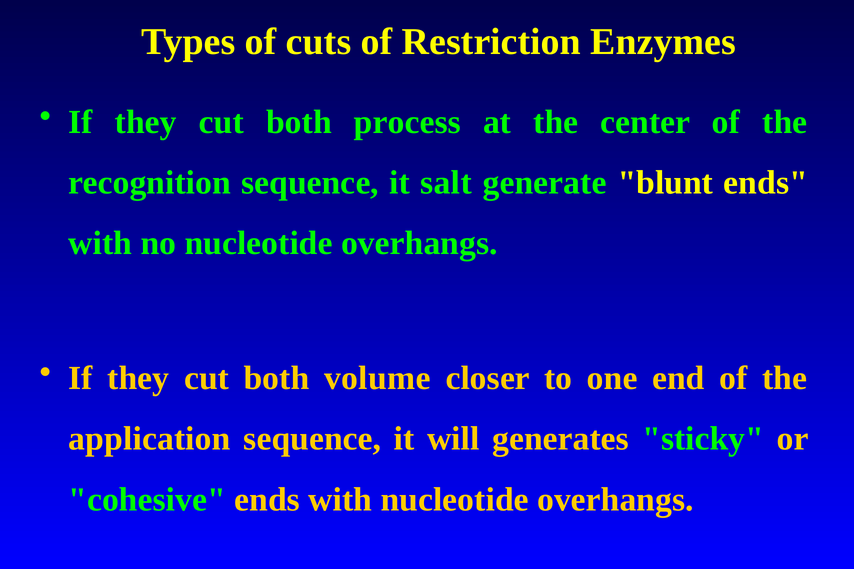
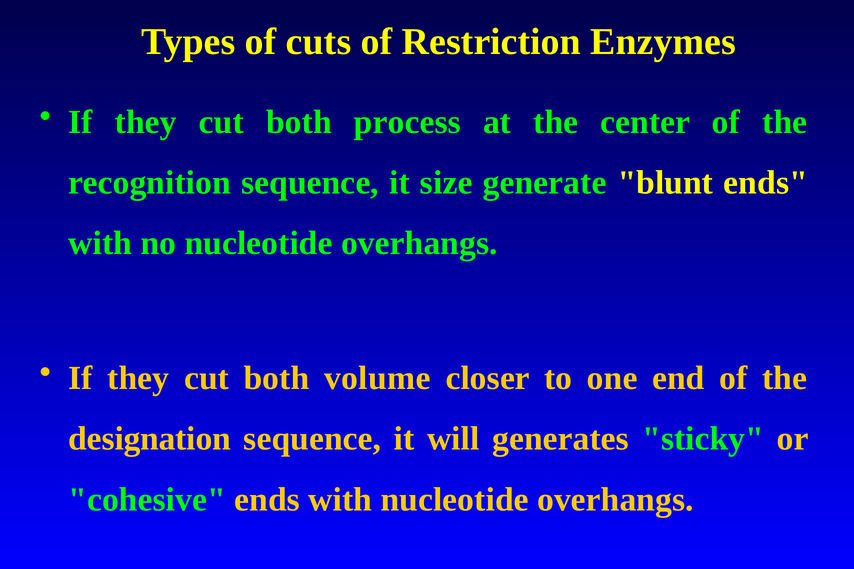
salt: salt -> size (446, 183)
application: application -> designation (150, 439)
